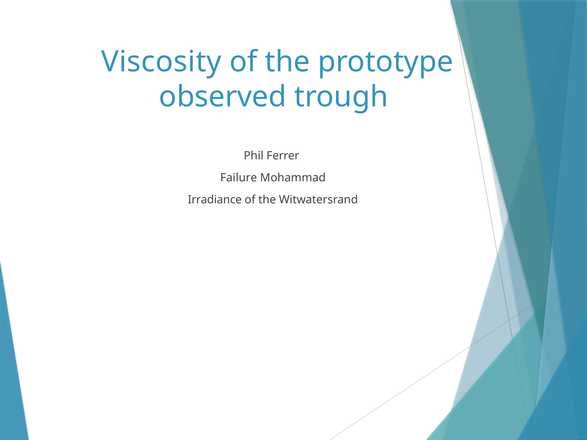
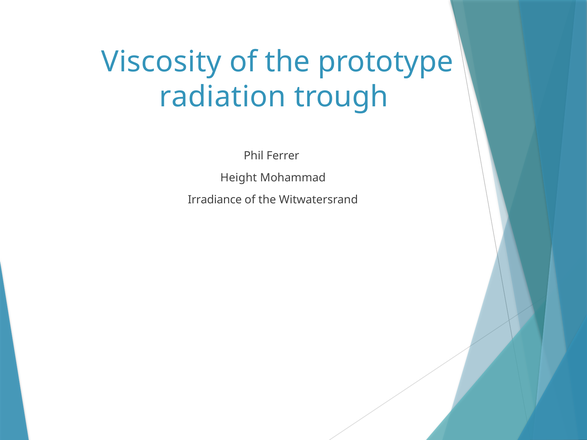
observed: observed -> radiation (223, 97)
Failure: Failure -> Height (239, 178)
